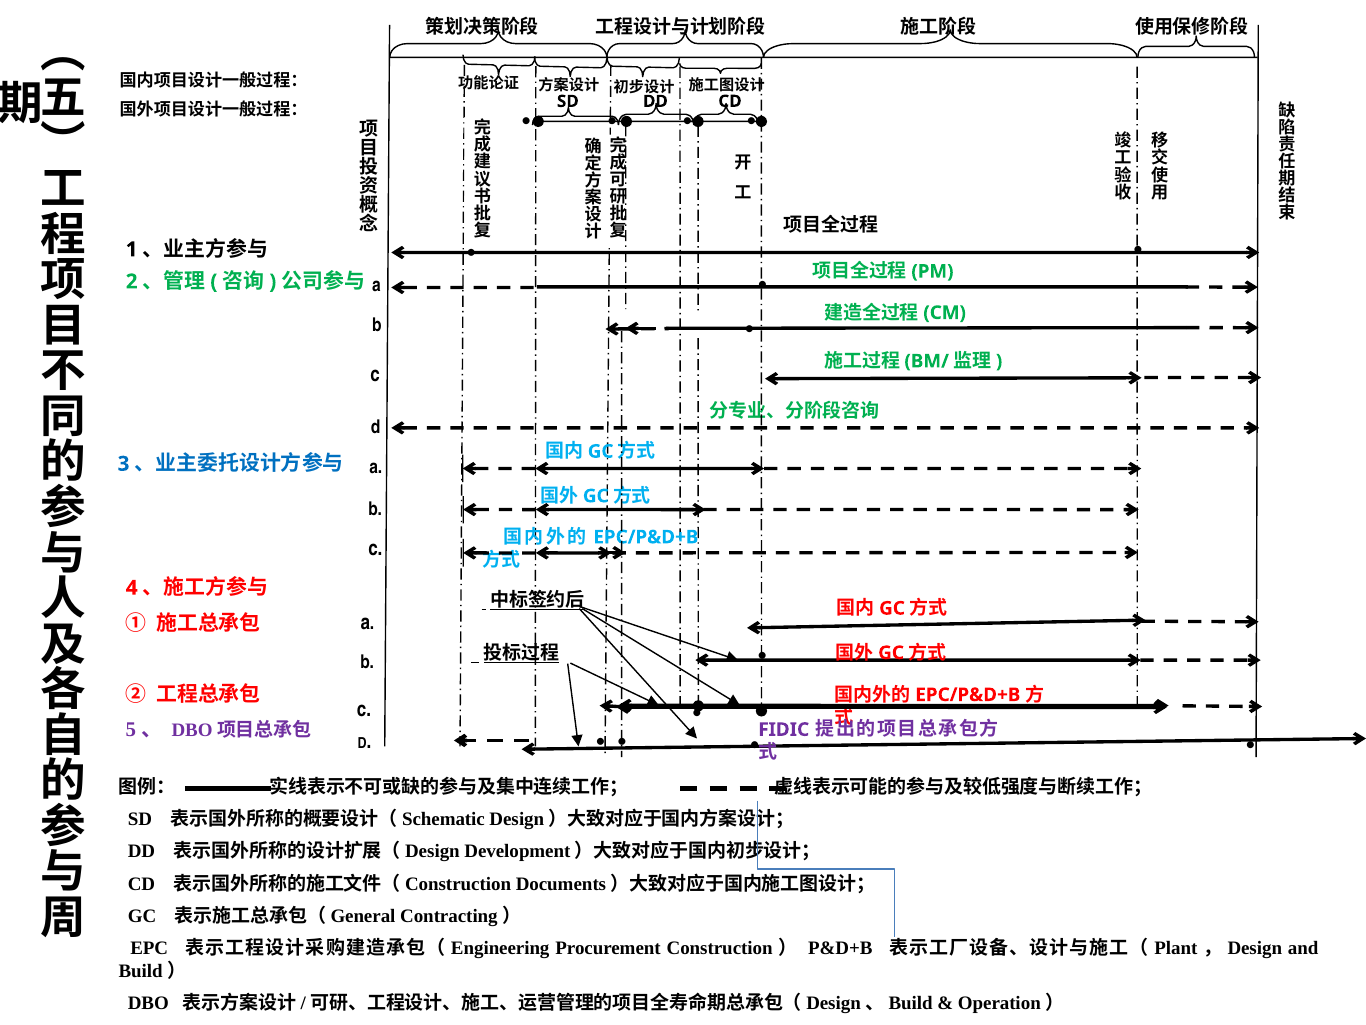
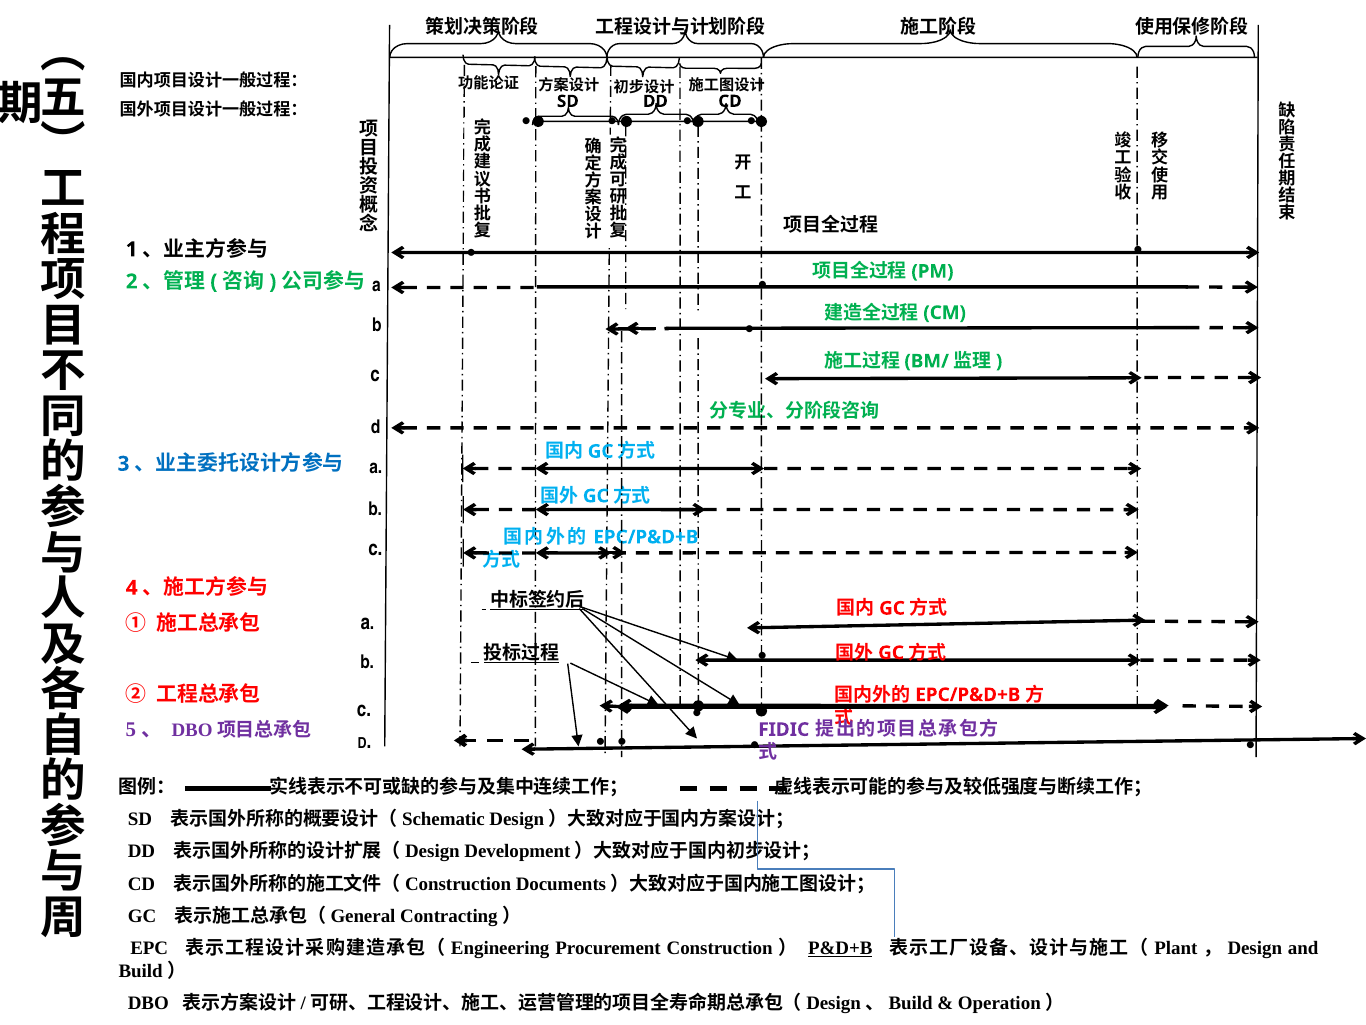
P&D+B underline: none -> present (840, 948)
